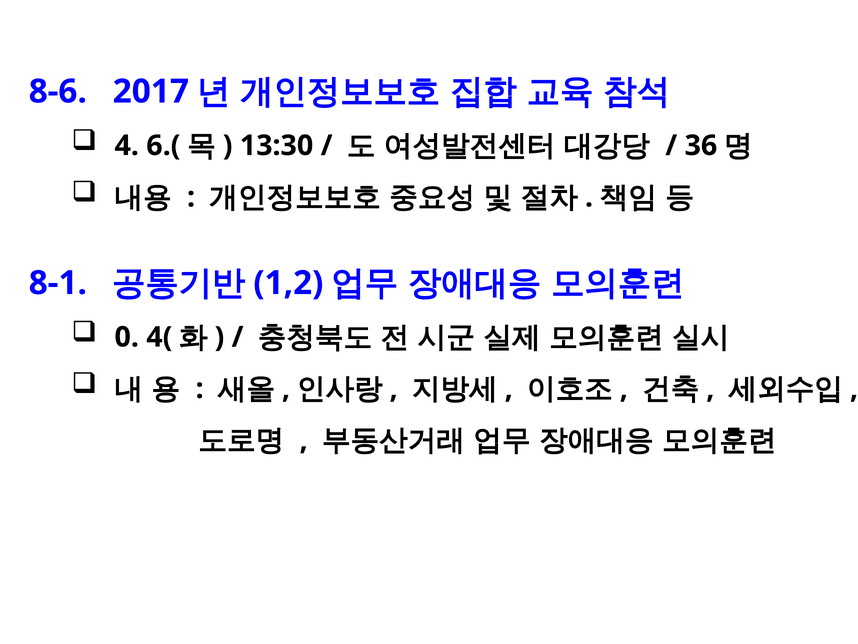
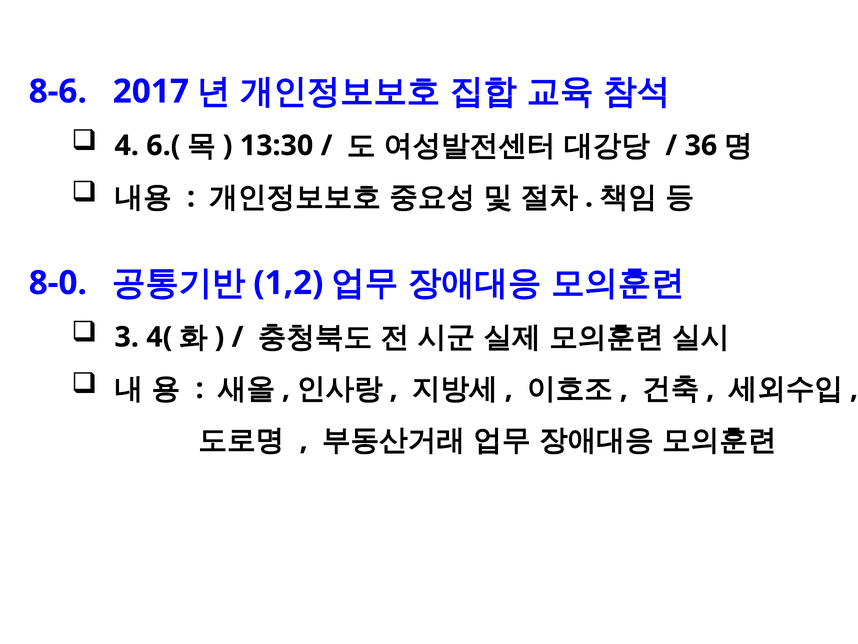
8-1: 8-1 -> 8-0 (58, 283)
0: 0 -> 3 (127, 337)
